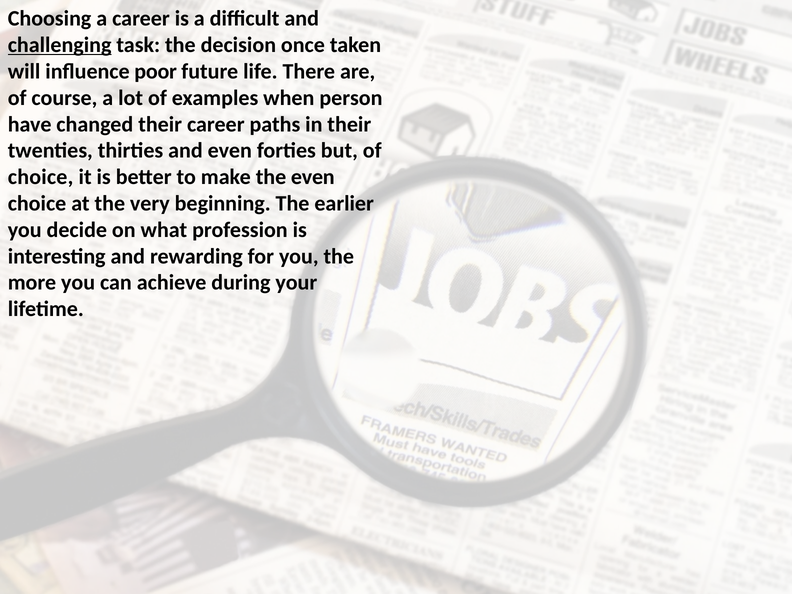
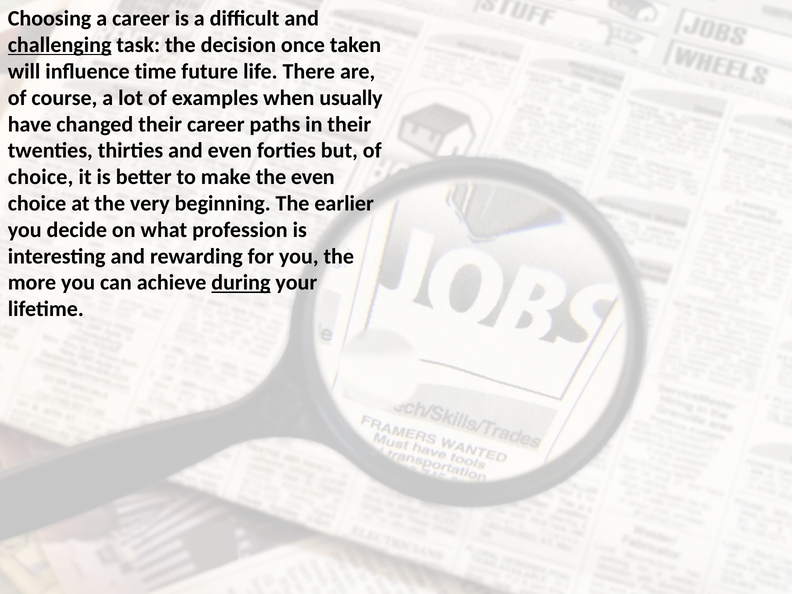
poor: poor -> time (156, 71)
person: person -> usually (351, 98)
during underline: none -> present (241, 283)
